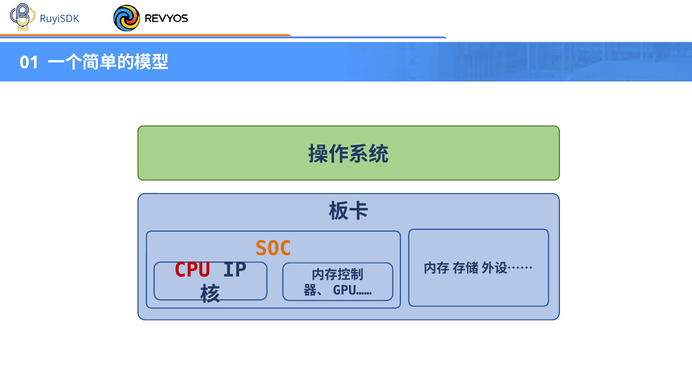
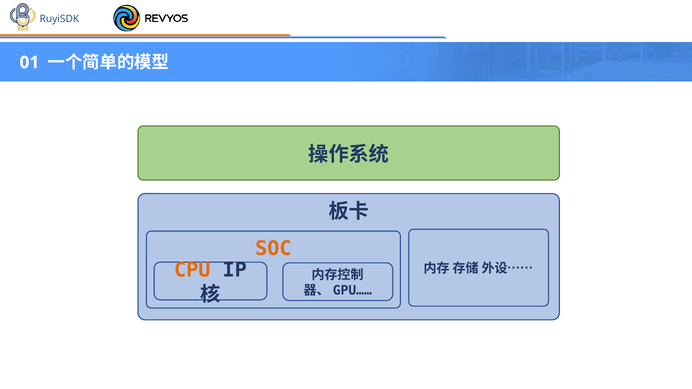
CPU colour: red -> orange (192, 270)
